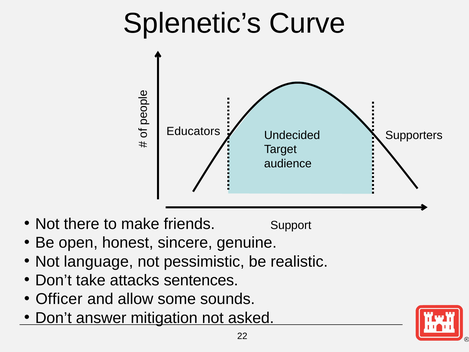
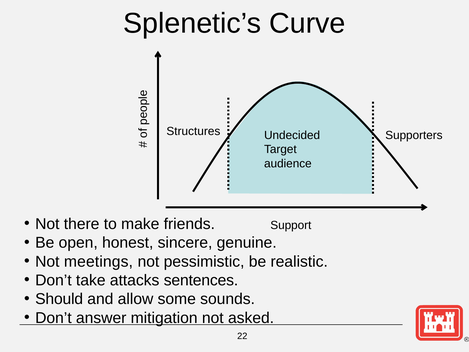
Educators: Educators -> Structures (193, 131)
language: language -> meetings (98, 261)
Officer: Officer -> Should (59, 299)
